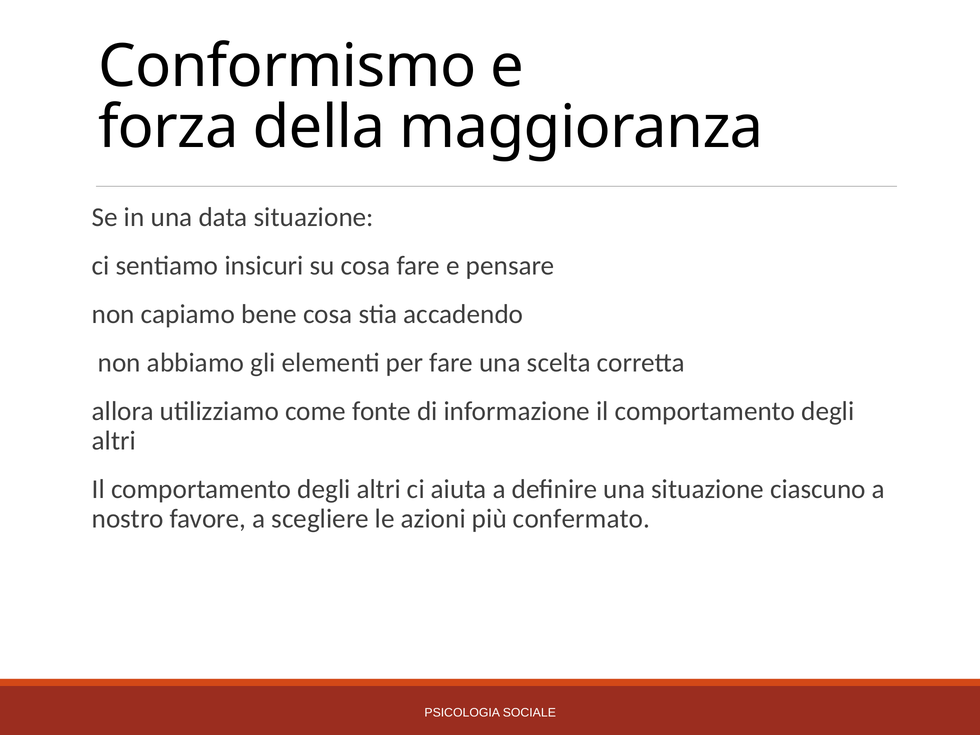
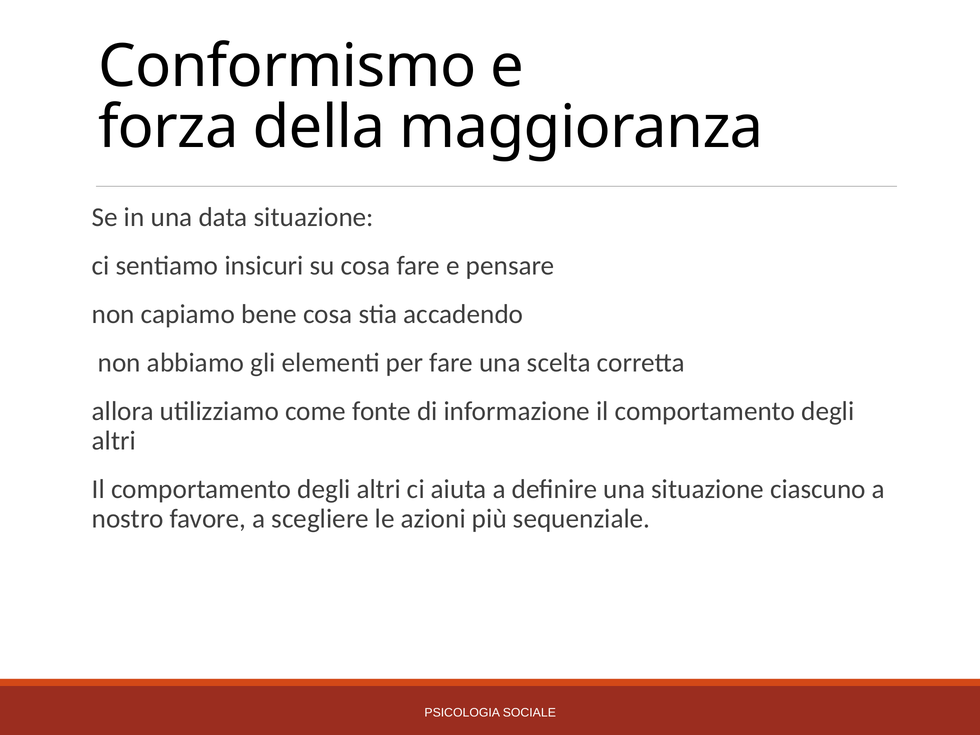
confermato: confermato -> sequenziale (582, 519)
